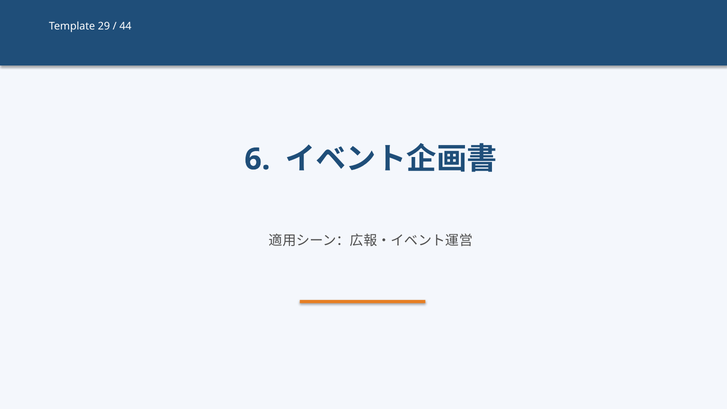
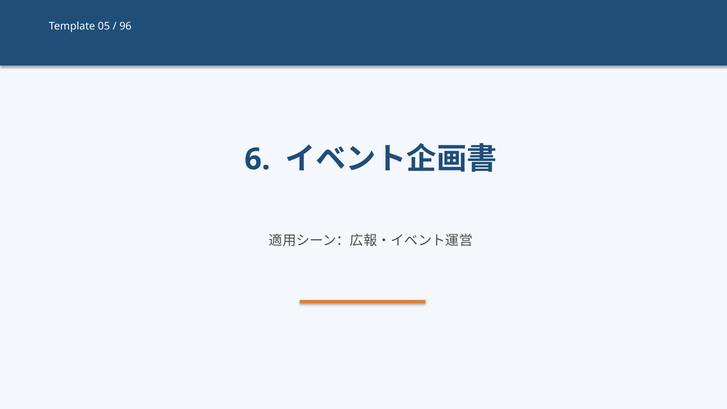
29: 29 -> 05 (104, 26)
44: 44 -> 96 (125, 26)
